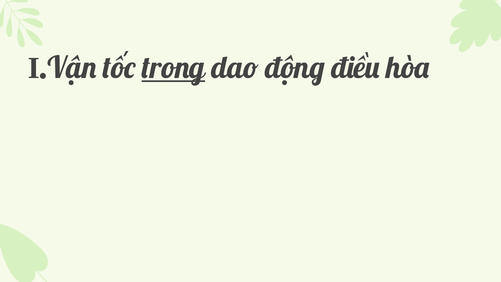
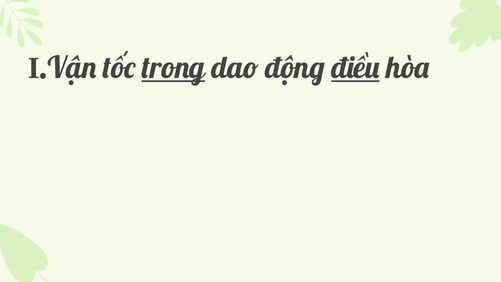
điều underline: none -> present (356, 68)
